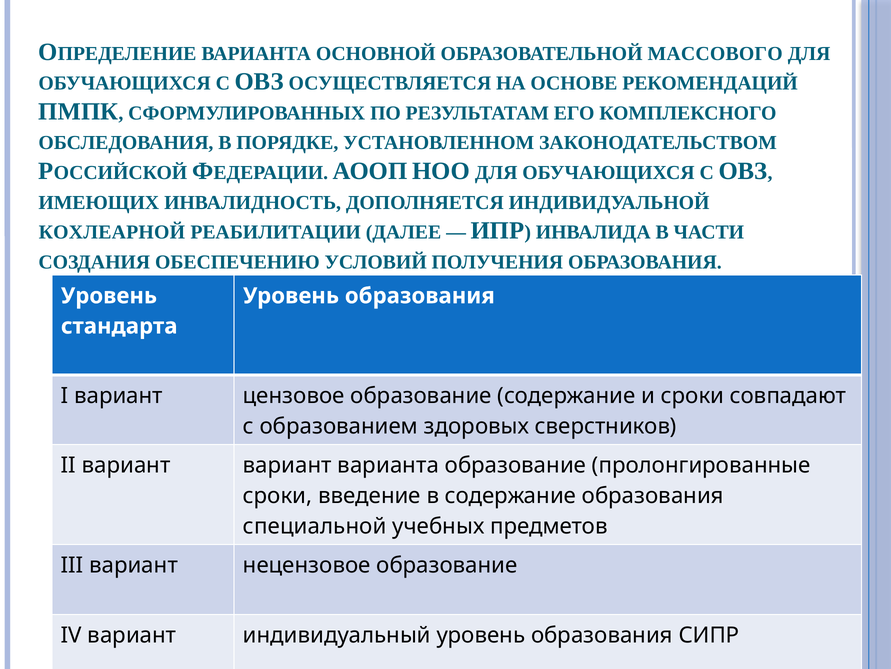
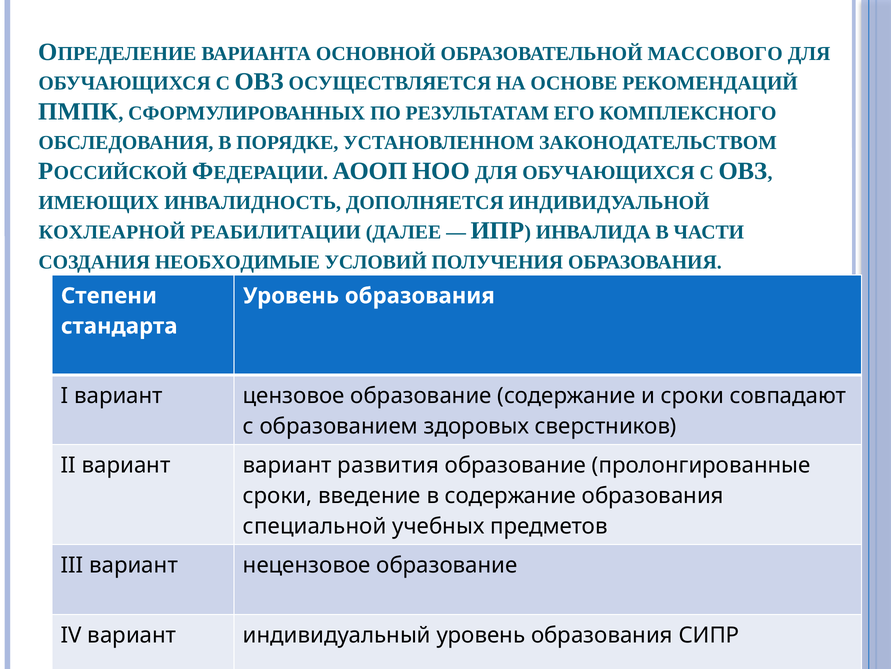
ОБЕСПЕЧЕНИЮ: ОБЕСПЕЧЕНИЮ -> НЕОБХОДИМЫЕ (237, 262)
Уровень: Уровень -> Степени (109, 296)
вариант варианта: варианта -> развития (388, 465)
